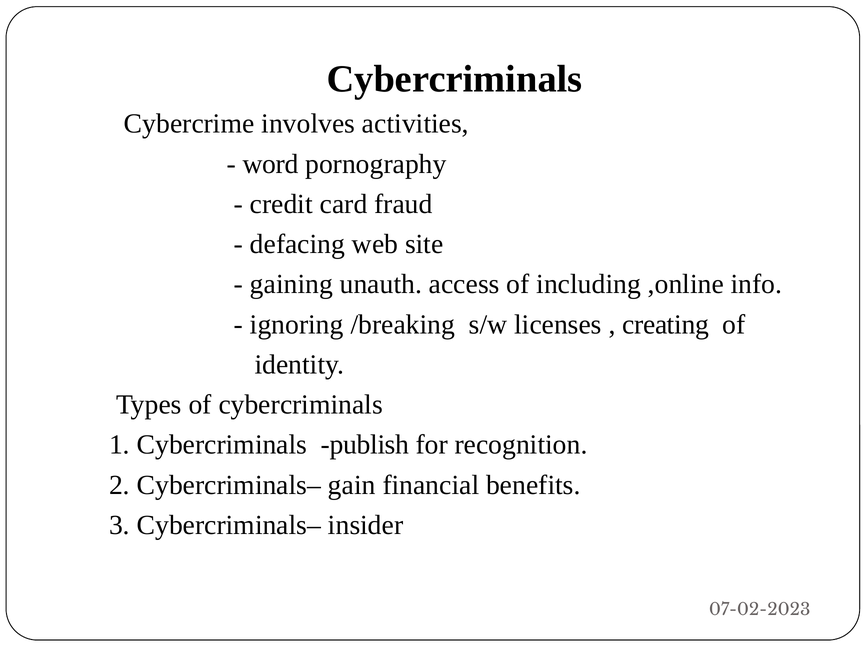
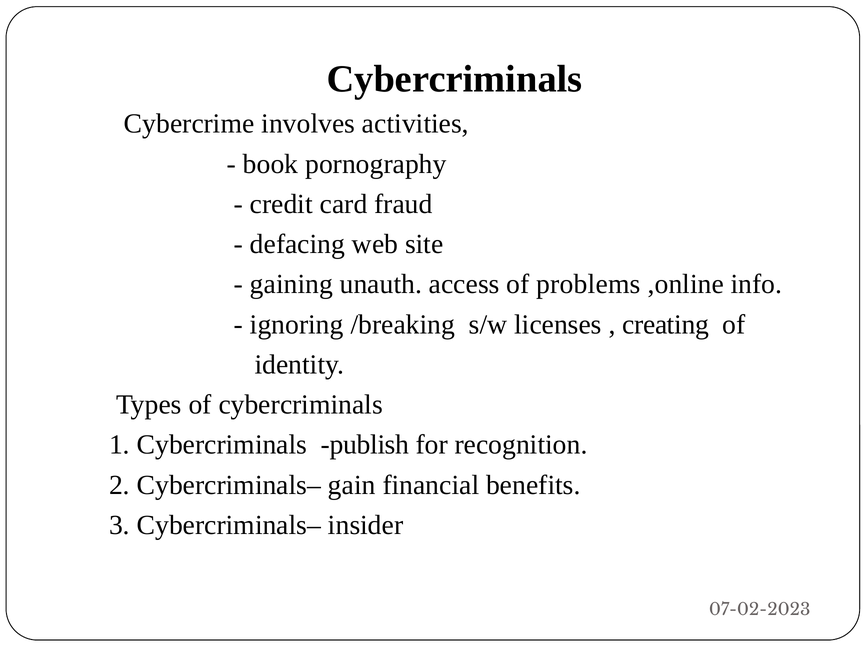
word: word -> book (271, 164)
including: including -> problems (589, 285)
